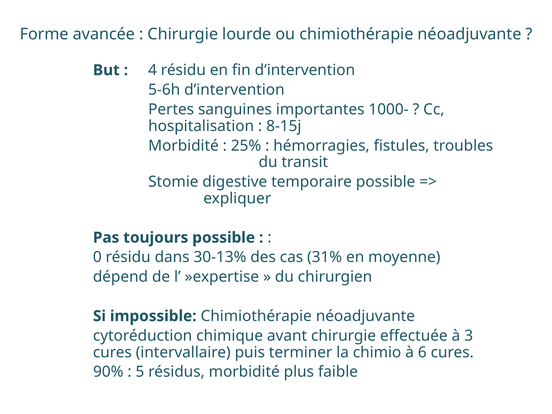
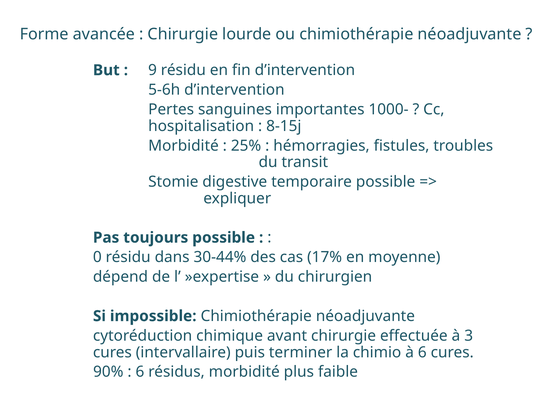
4: 4 -> 9 (153, 70)
30-13%: 30-13% -> 30-44% (220, 257)
31%: 31% -> 17% (325, 257)
5: 5 -> 6 (140, 372)
